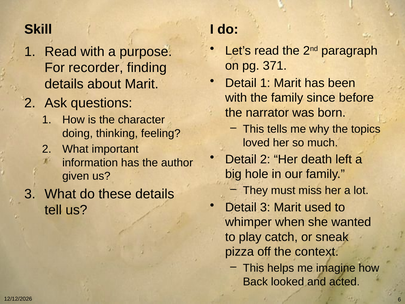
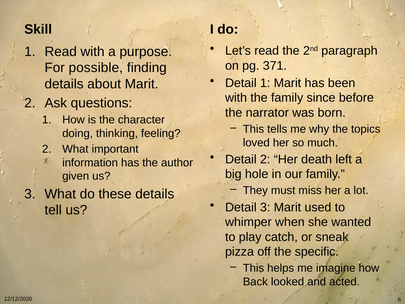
recorder: recorder -> possible (96, 68)
context: context -> specific (317, 252)
